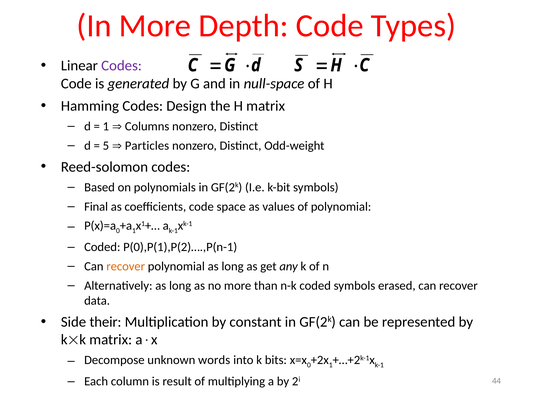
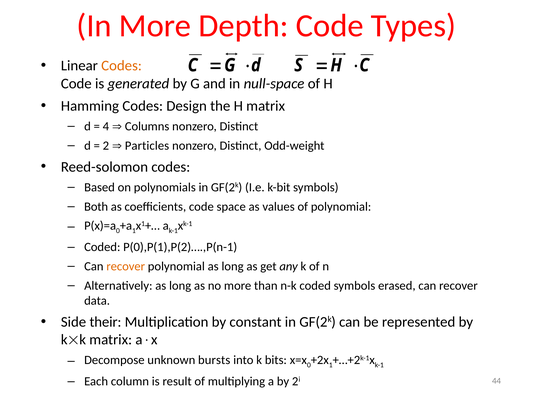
Codes colour: purple -> orange (122, 66)
1: 1 -> 4 (106, 127)
5: 5 -> 2 (106, 146)
Final: Final -> Both (96, 207)
words: words -> bursts (214, 361)
